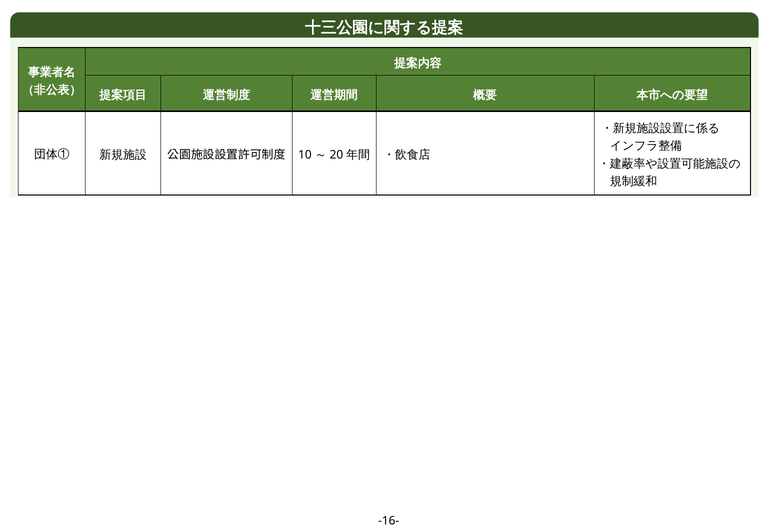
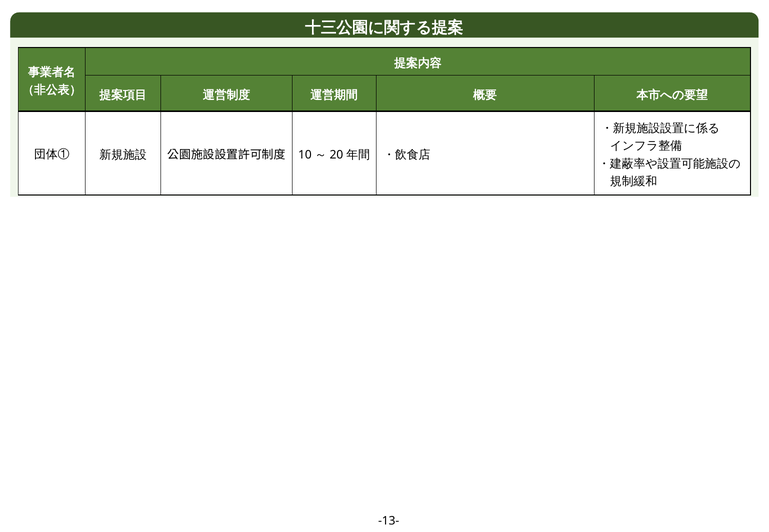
-16-: -16- -> -13- (389, 521)
